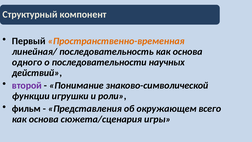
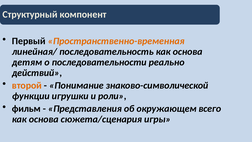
одного: одного -> детям (27, 62)
научных: научных -> реально (167, 62)
второй colour: purple -> orange (27, 85)
